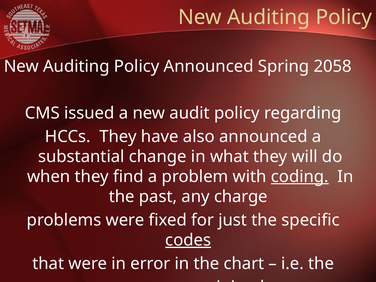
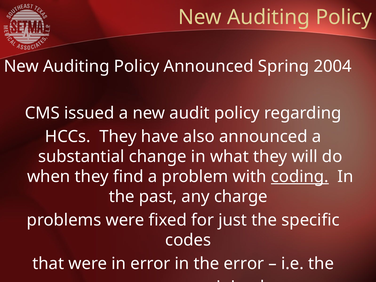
2058: 2058 -> 2004 (333, 66)
codes underline: present -> none (188, 240)
the chart: chart -> error (244, 264)
